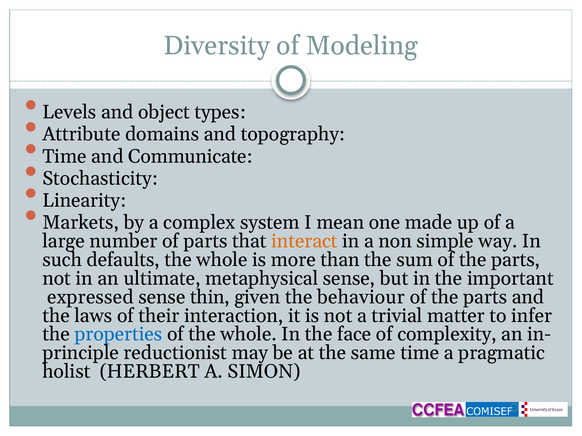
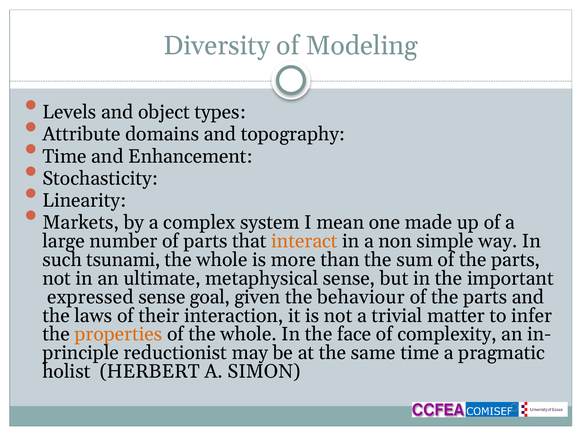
Communicate: Communicate -> Enhancement (190, 157)
defaults: defaults -> tsunami (123, 260)
thin: thin -> goal (210, 297)
properties colour: blue -> orange (118, 335)
